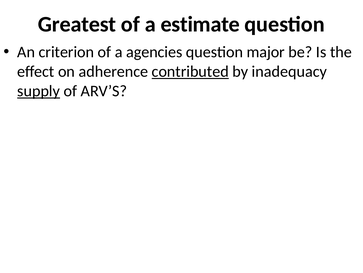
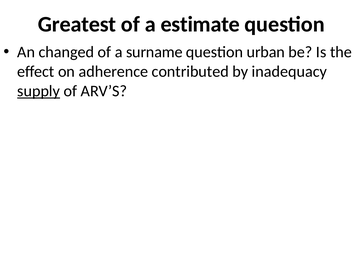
criterion: criterion -> changed (66, 52)
agencies: agencies -> surname (154, 52)
major: major -> urban (266, 52)
contributed underline: present -> none (190, 71)
